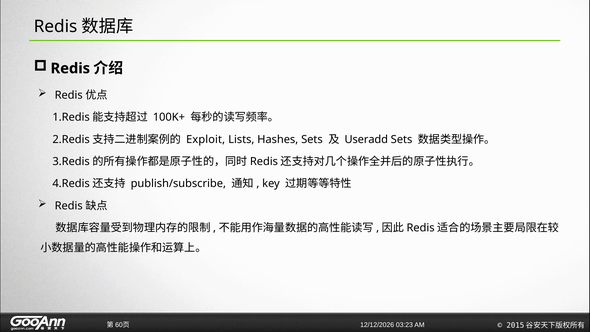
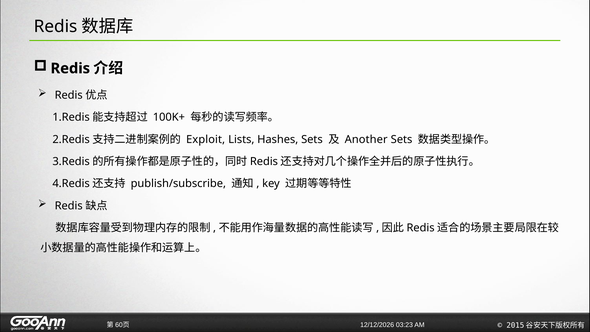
Useradd: Useradd -> Another (366, 139)
